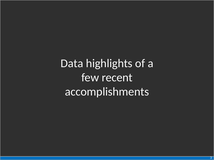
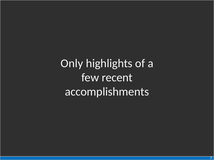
Data: Data -> Only (72, 64)
